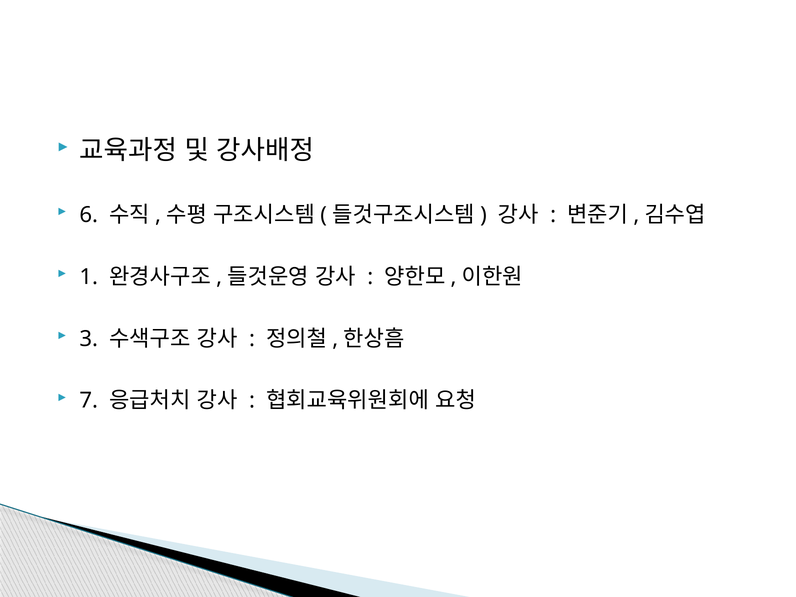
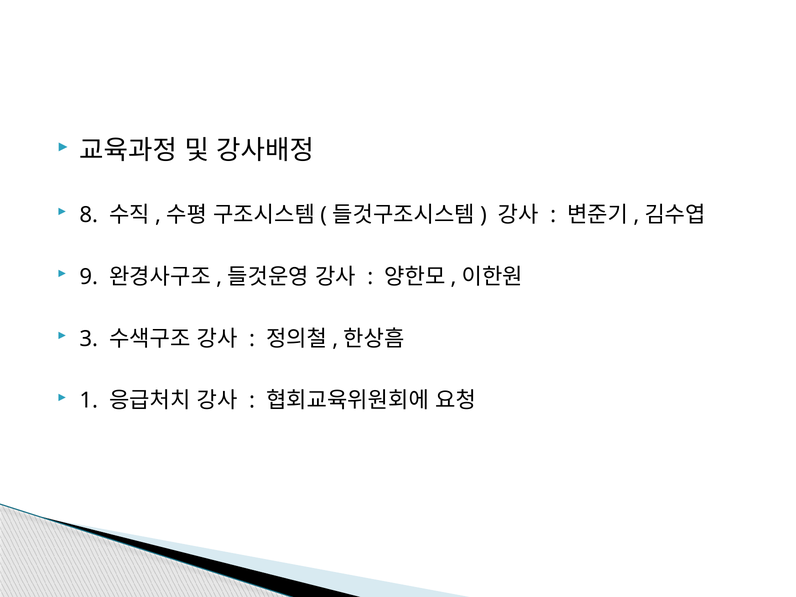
6: 6 -> 8 (89, 215)
1: 1 -> 9 (89, 277)
7: 7 -> 1 (89, 401)
